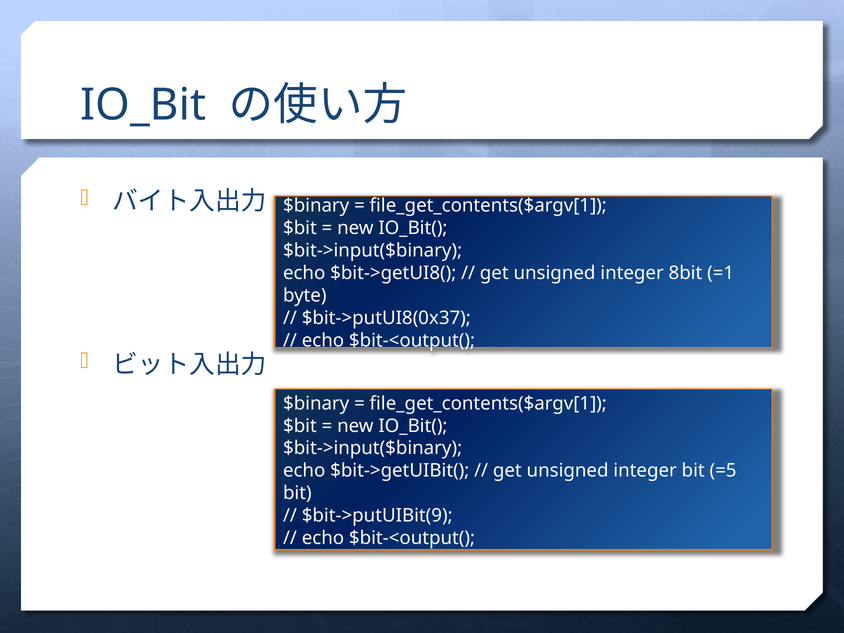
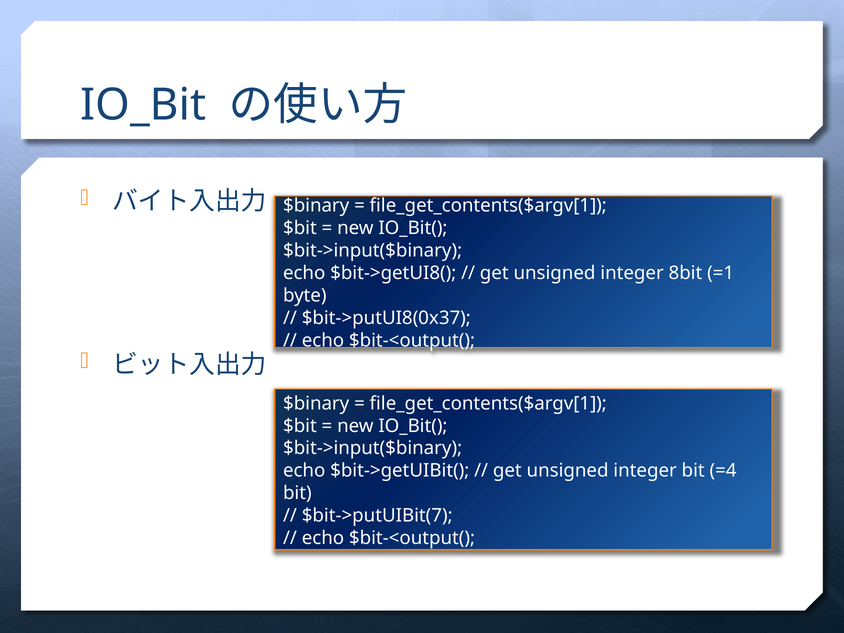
=5: =5 -> =4 (723, 471)
$bit->putUIBit(9: $bit->putUIBit(9 -> $bit->putUIBit(7 (377, 516)
